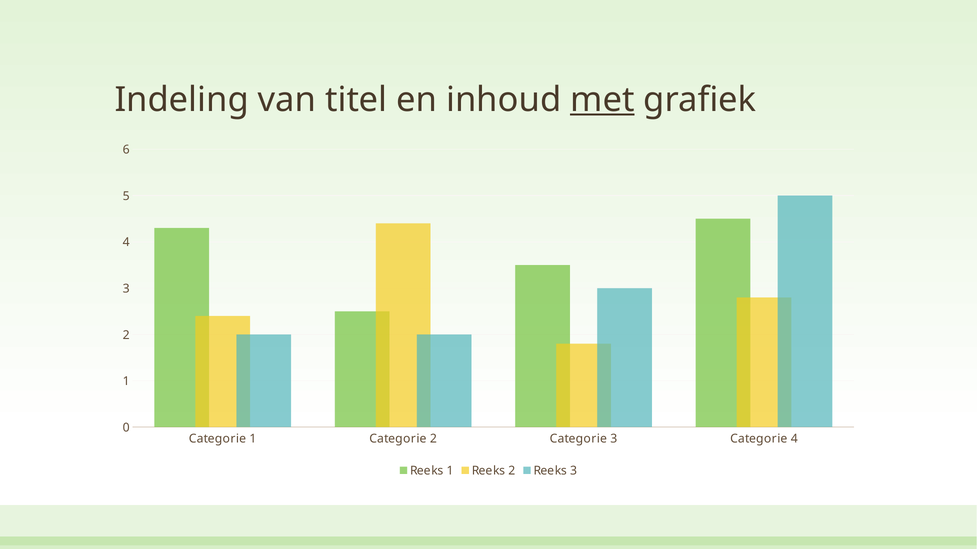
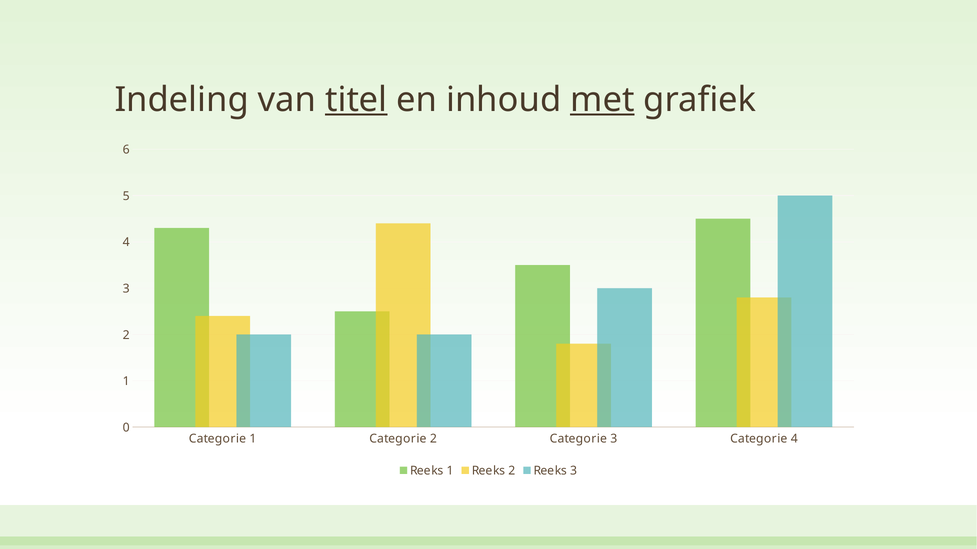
titel underline: none -> present (356, 100)
